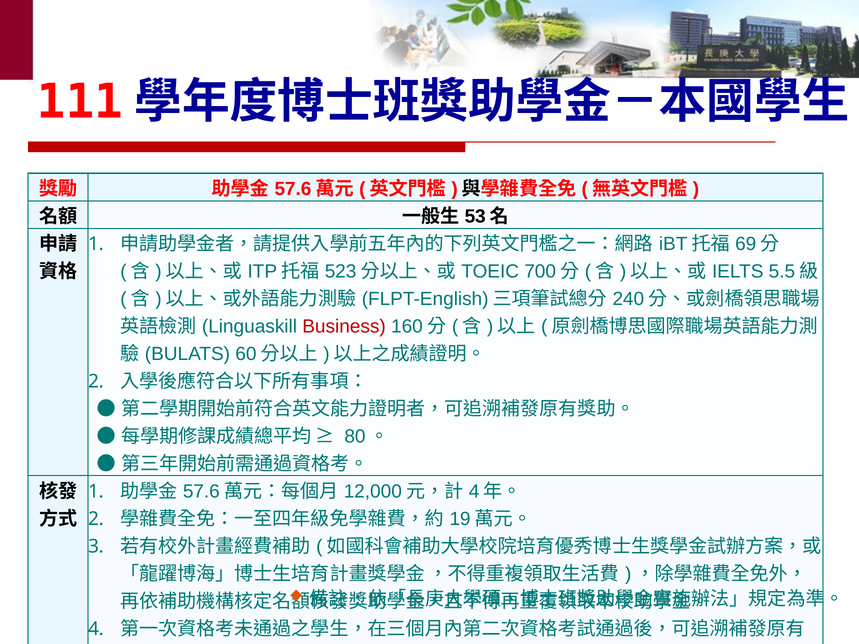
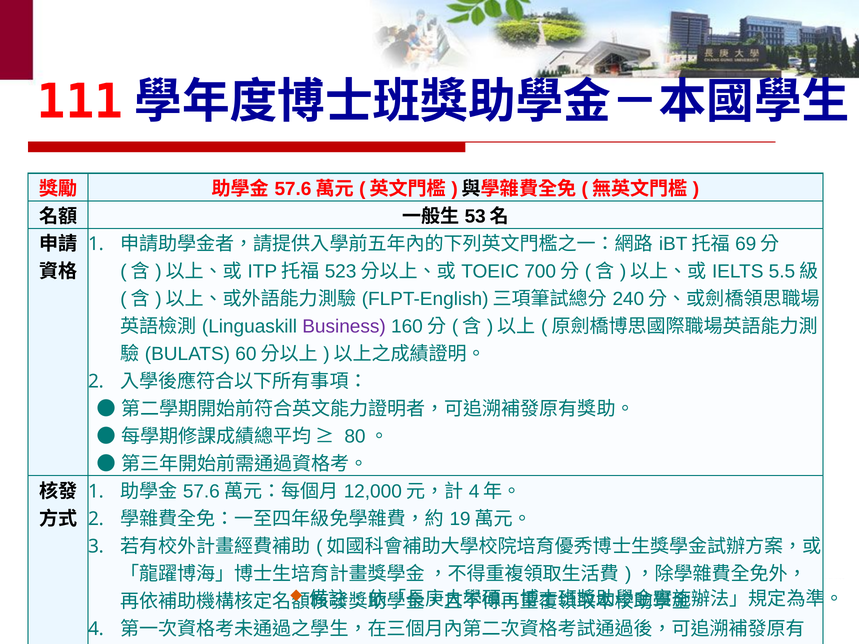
Business colour: red -> purple (344, 327)
